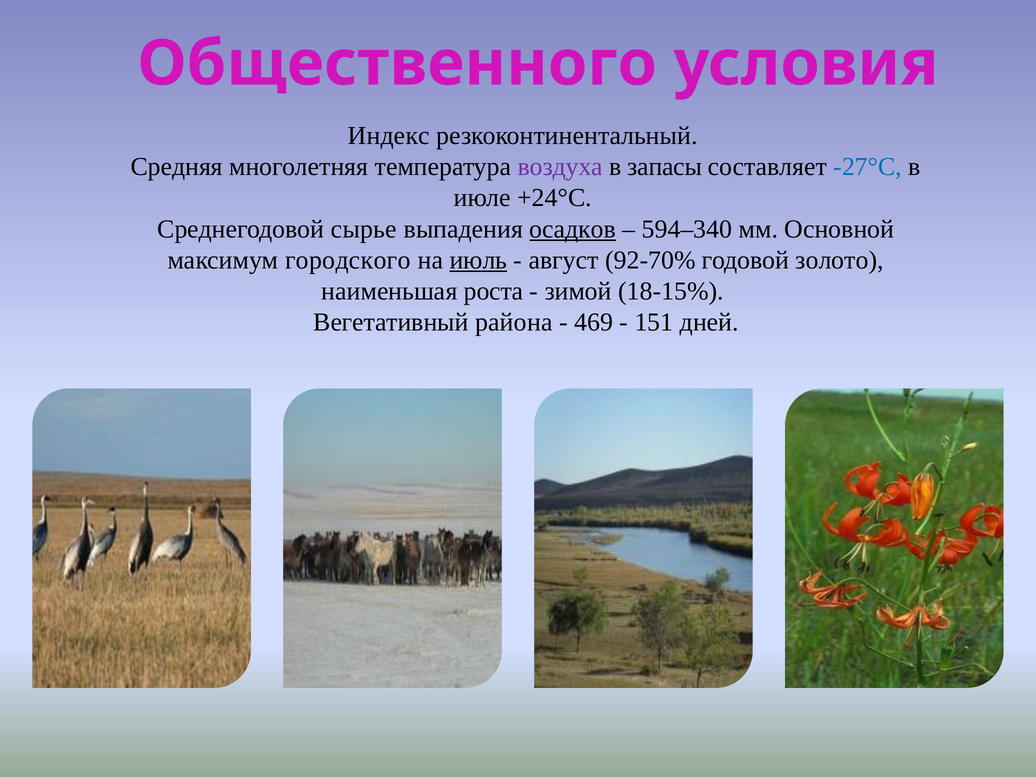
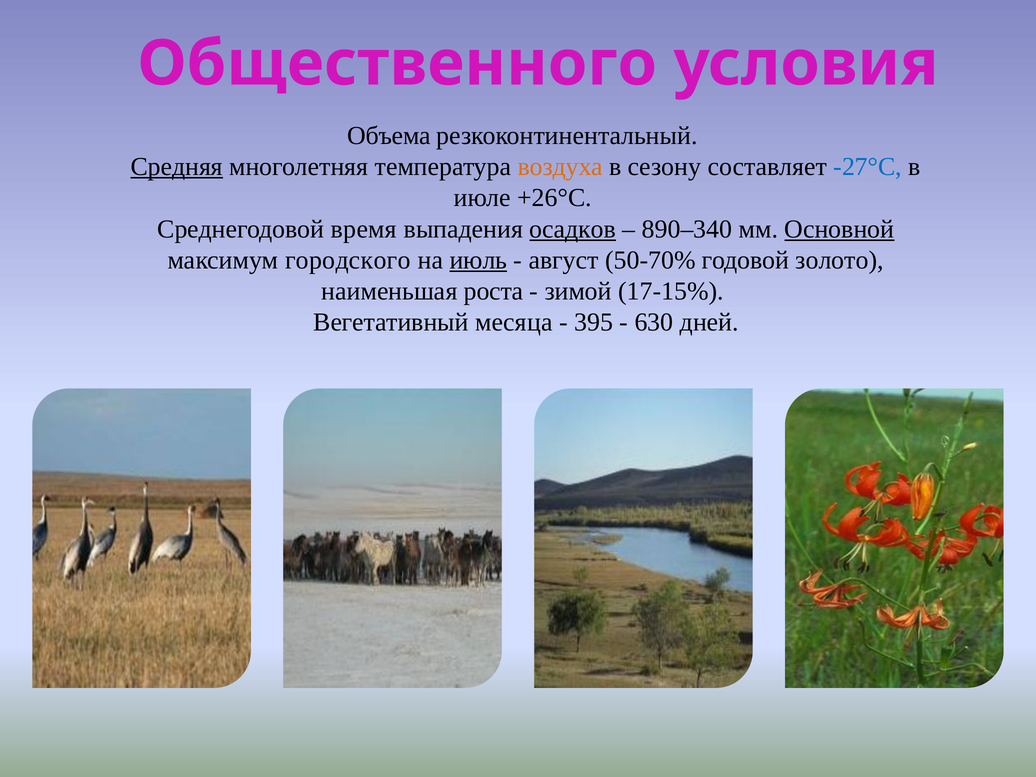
Индекс: Индекс -> Объема (389, 136)
Средняя underline: none -> present (177, 167)
воздуха colour: purple -> orange (560, 167)
запасы: запасы -> сезону (665, 167)
+24°C: +24°C -> +26°C (554, 198)
сырье: сырье -> время (364, 229)
594–340: 594–340 -> 890–340 (687, 229)
Основной underline: none -> present (839, 229)
92-70%: 92-70% -> 50-70% (650, 260)
18-15%: 18-15% -> 17-15% (671, 291)
района: района -> месяца (514, 322)
469: 469 -> 395 (594, 322)
151: 151 -> 630 (654, 322)
